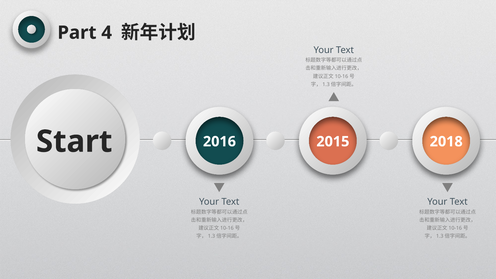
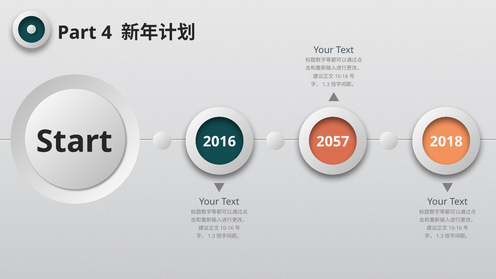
2015: 2015 -> 2057 (333, 142)
